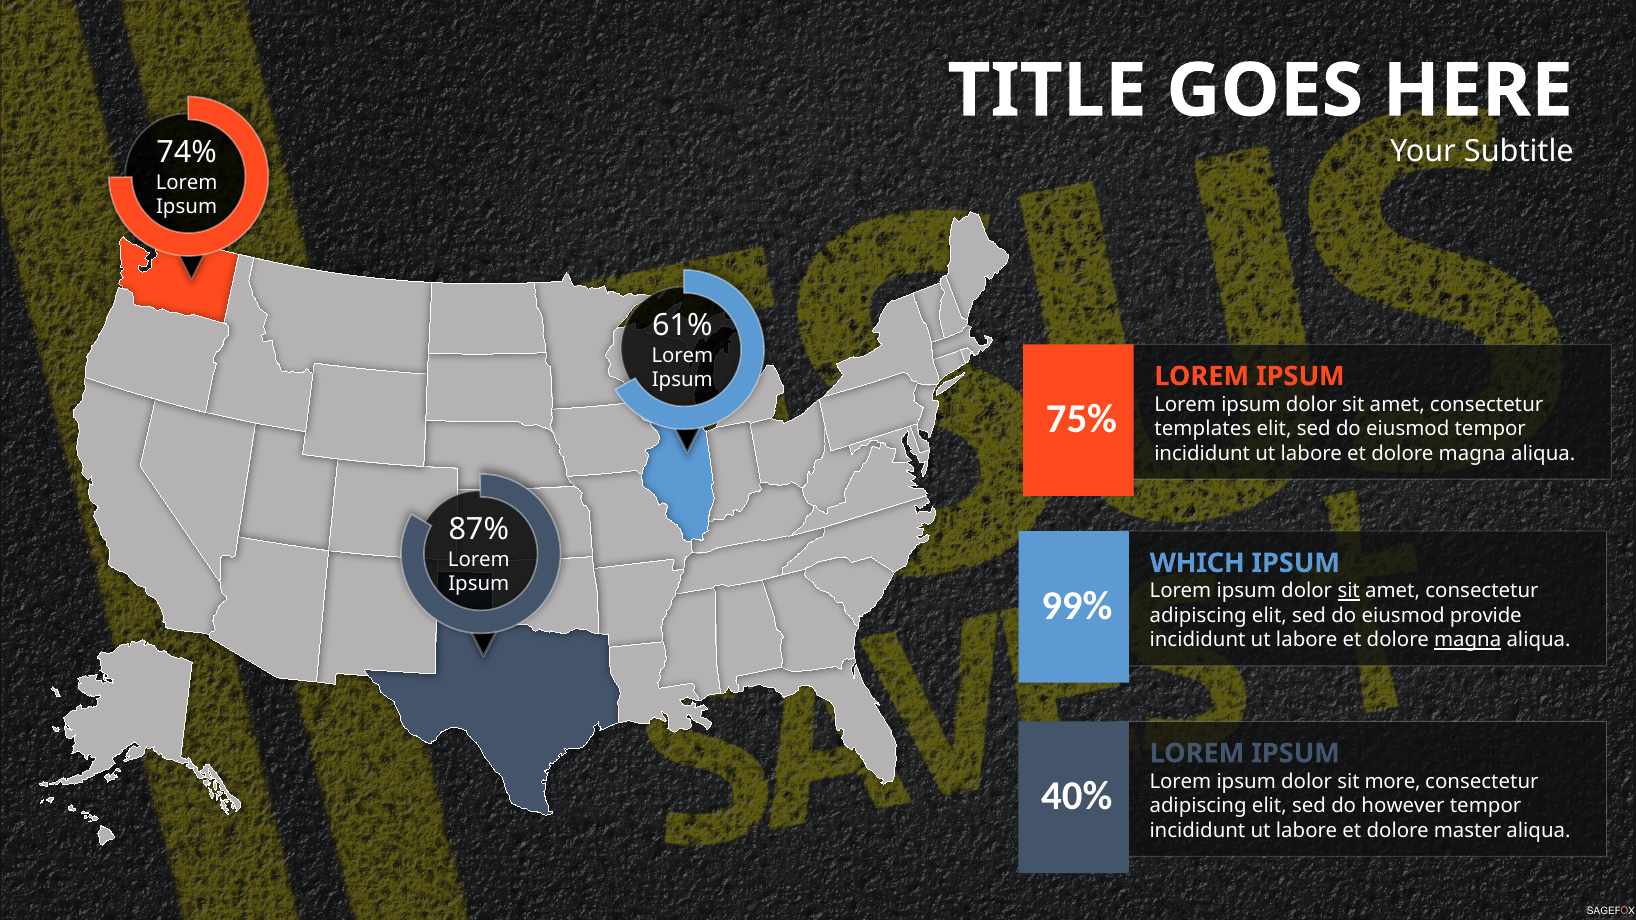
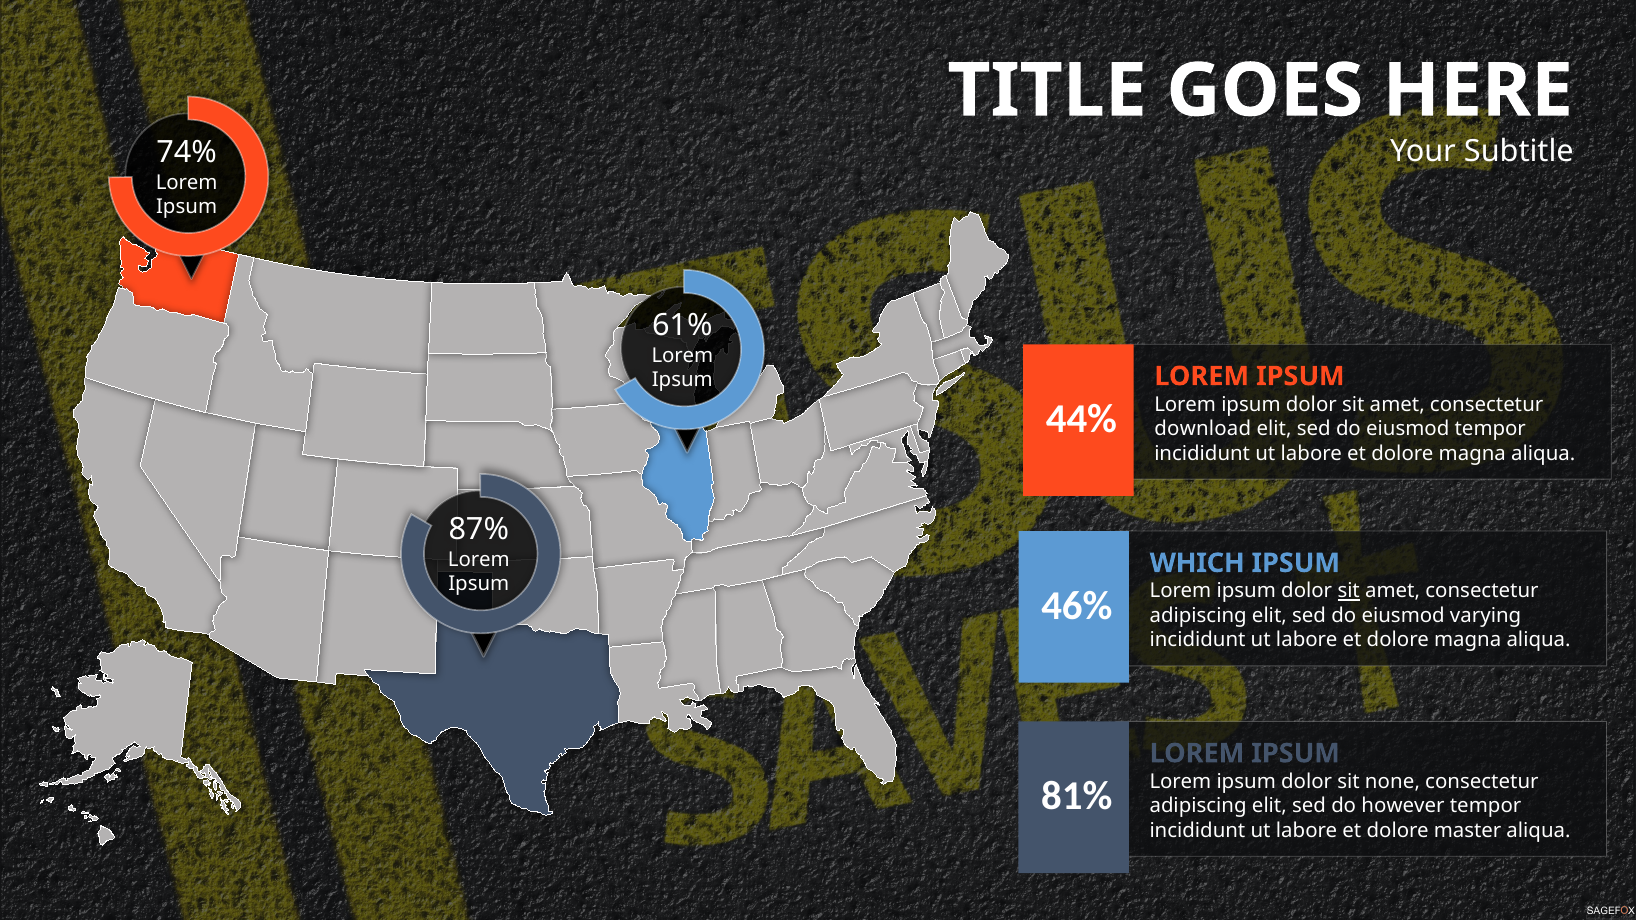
75%: 75% -> 44% (1081, 419)
templates: templates -> download (1203, 429)
99%: 99% -> 46% (1077, 606)
provide: provide -> varying (1486, 616)
magna underline: present -> none (1468, 640)
more: more -> none (1392, 782)
40%: 40% -> 81% (1077, 796)
